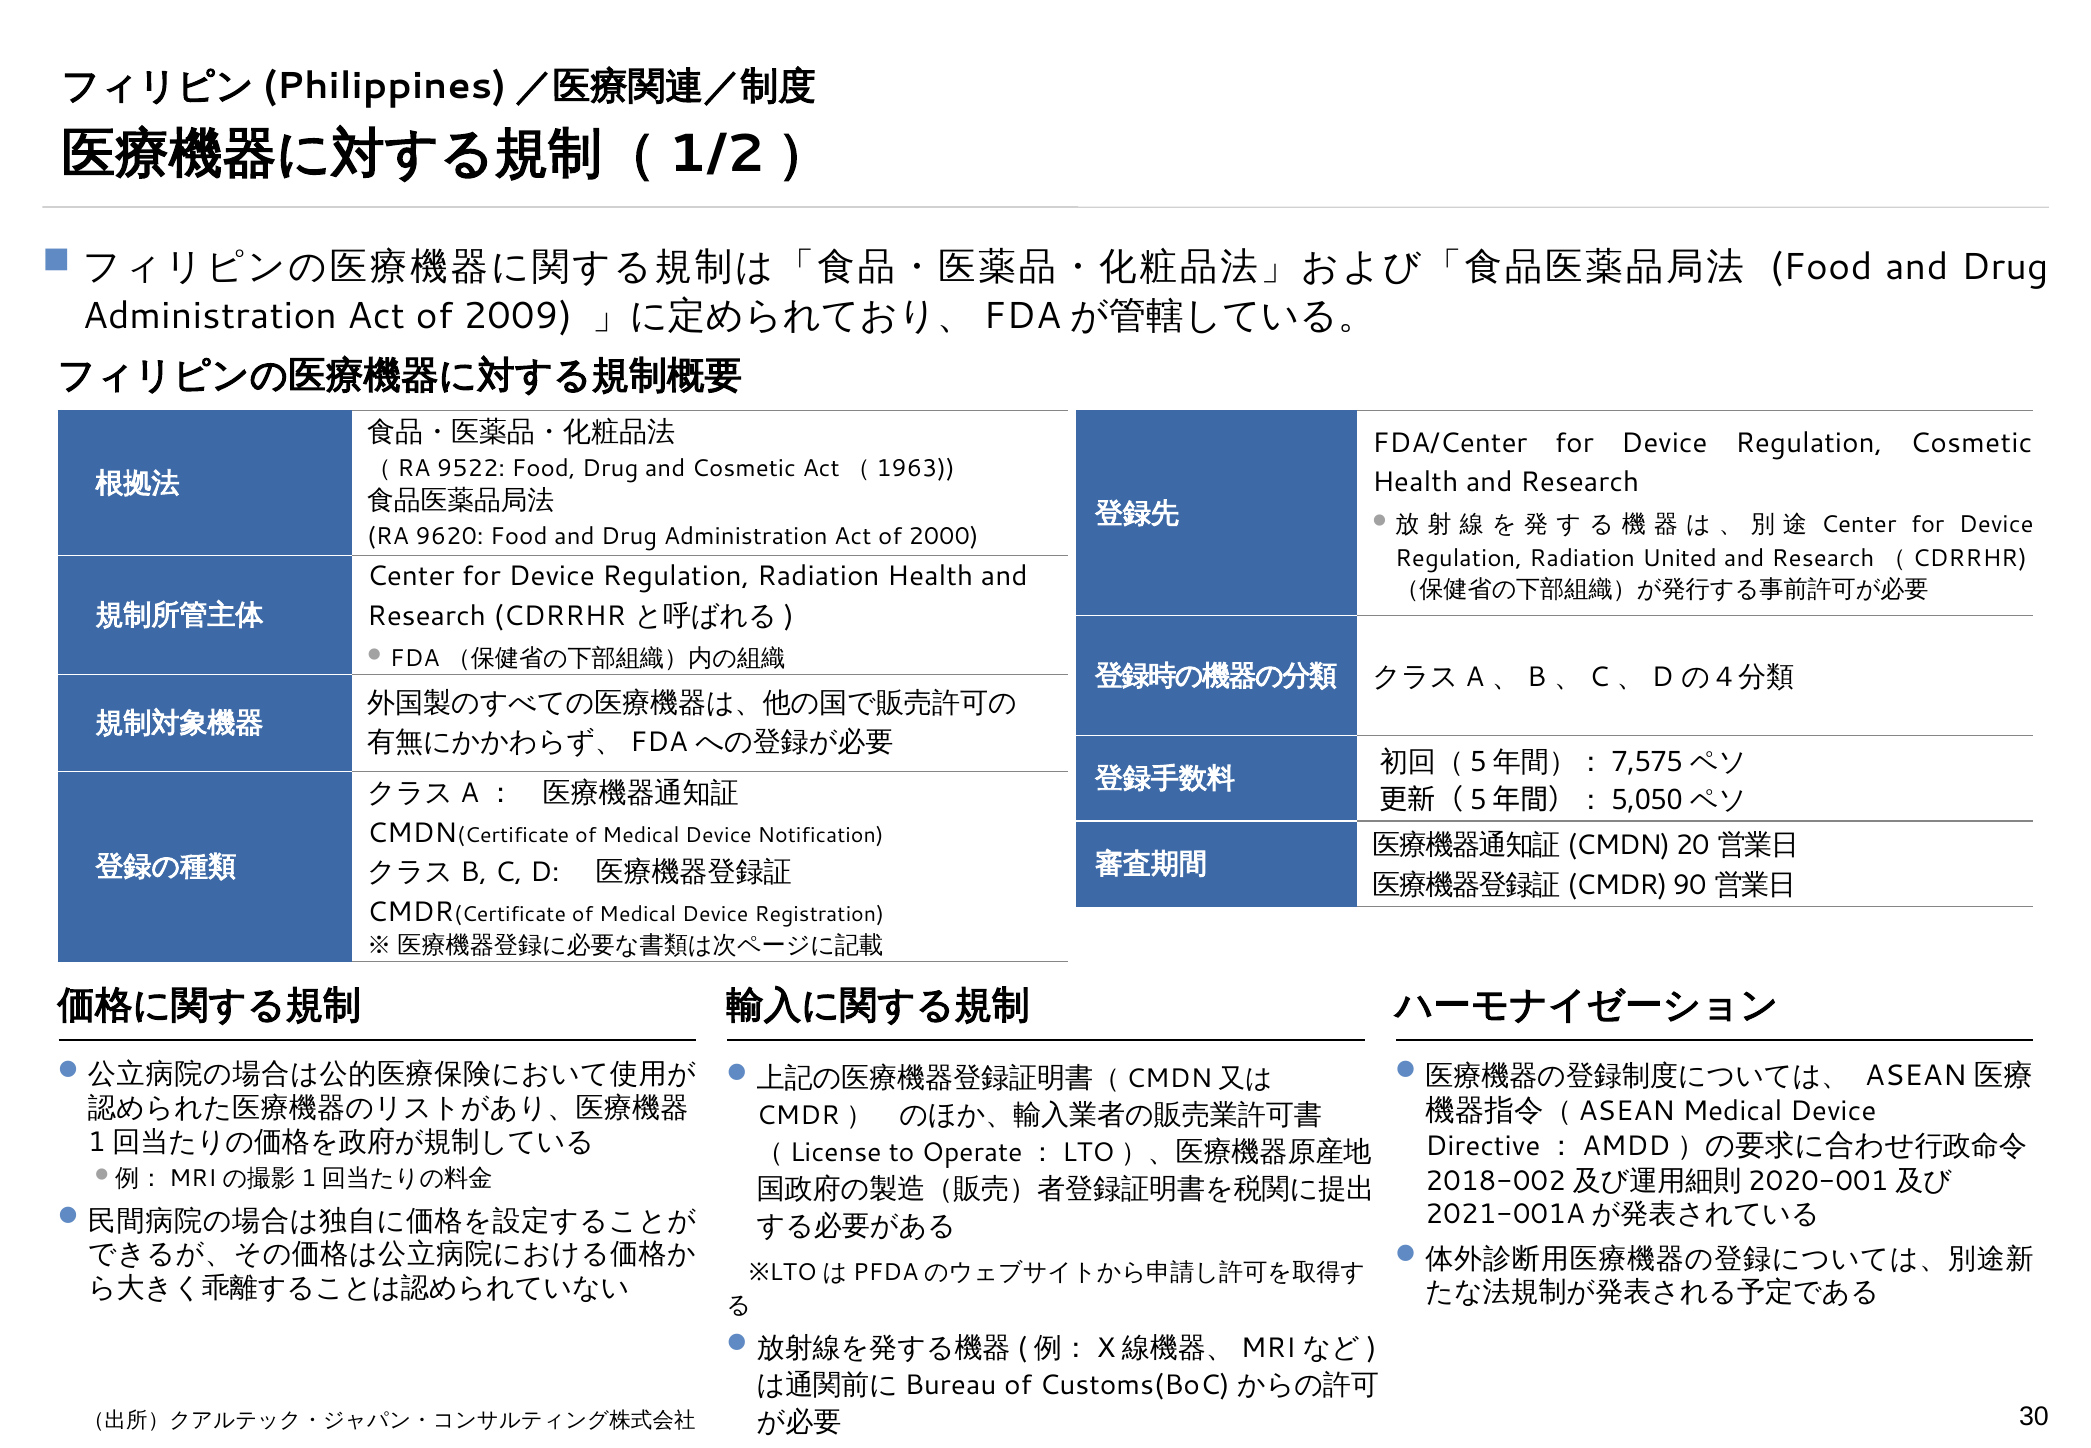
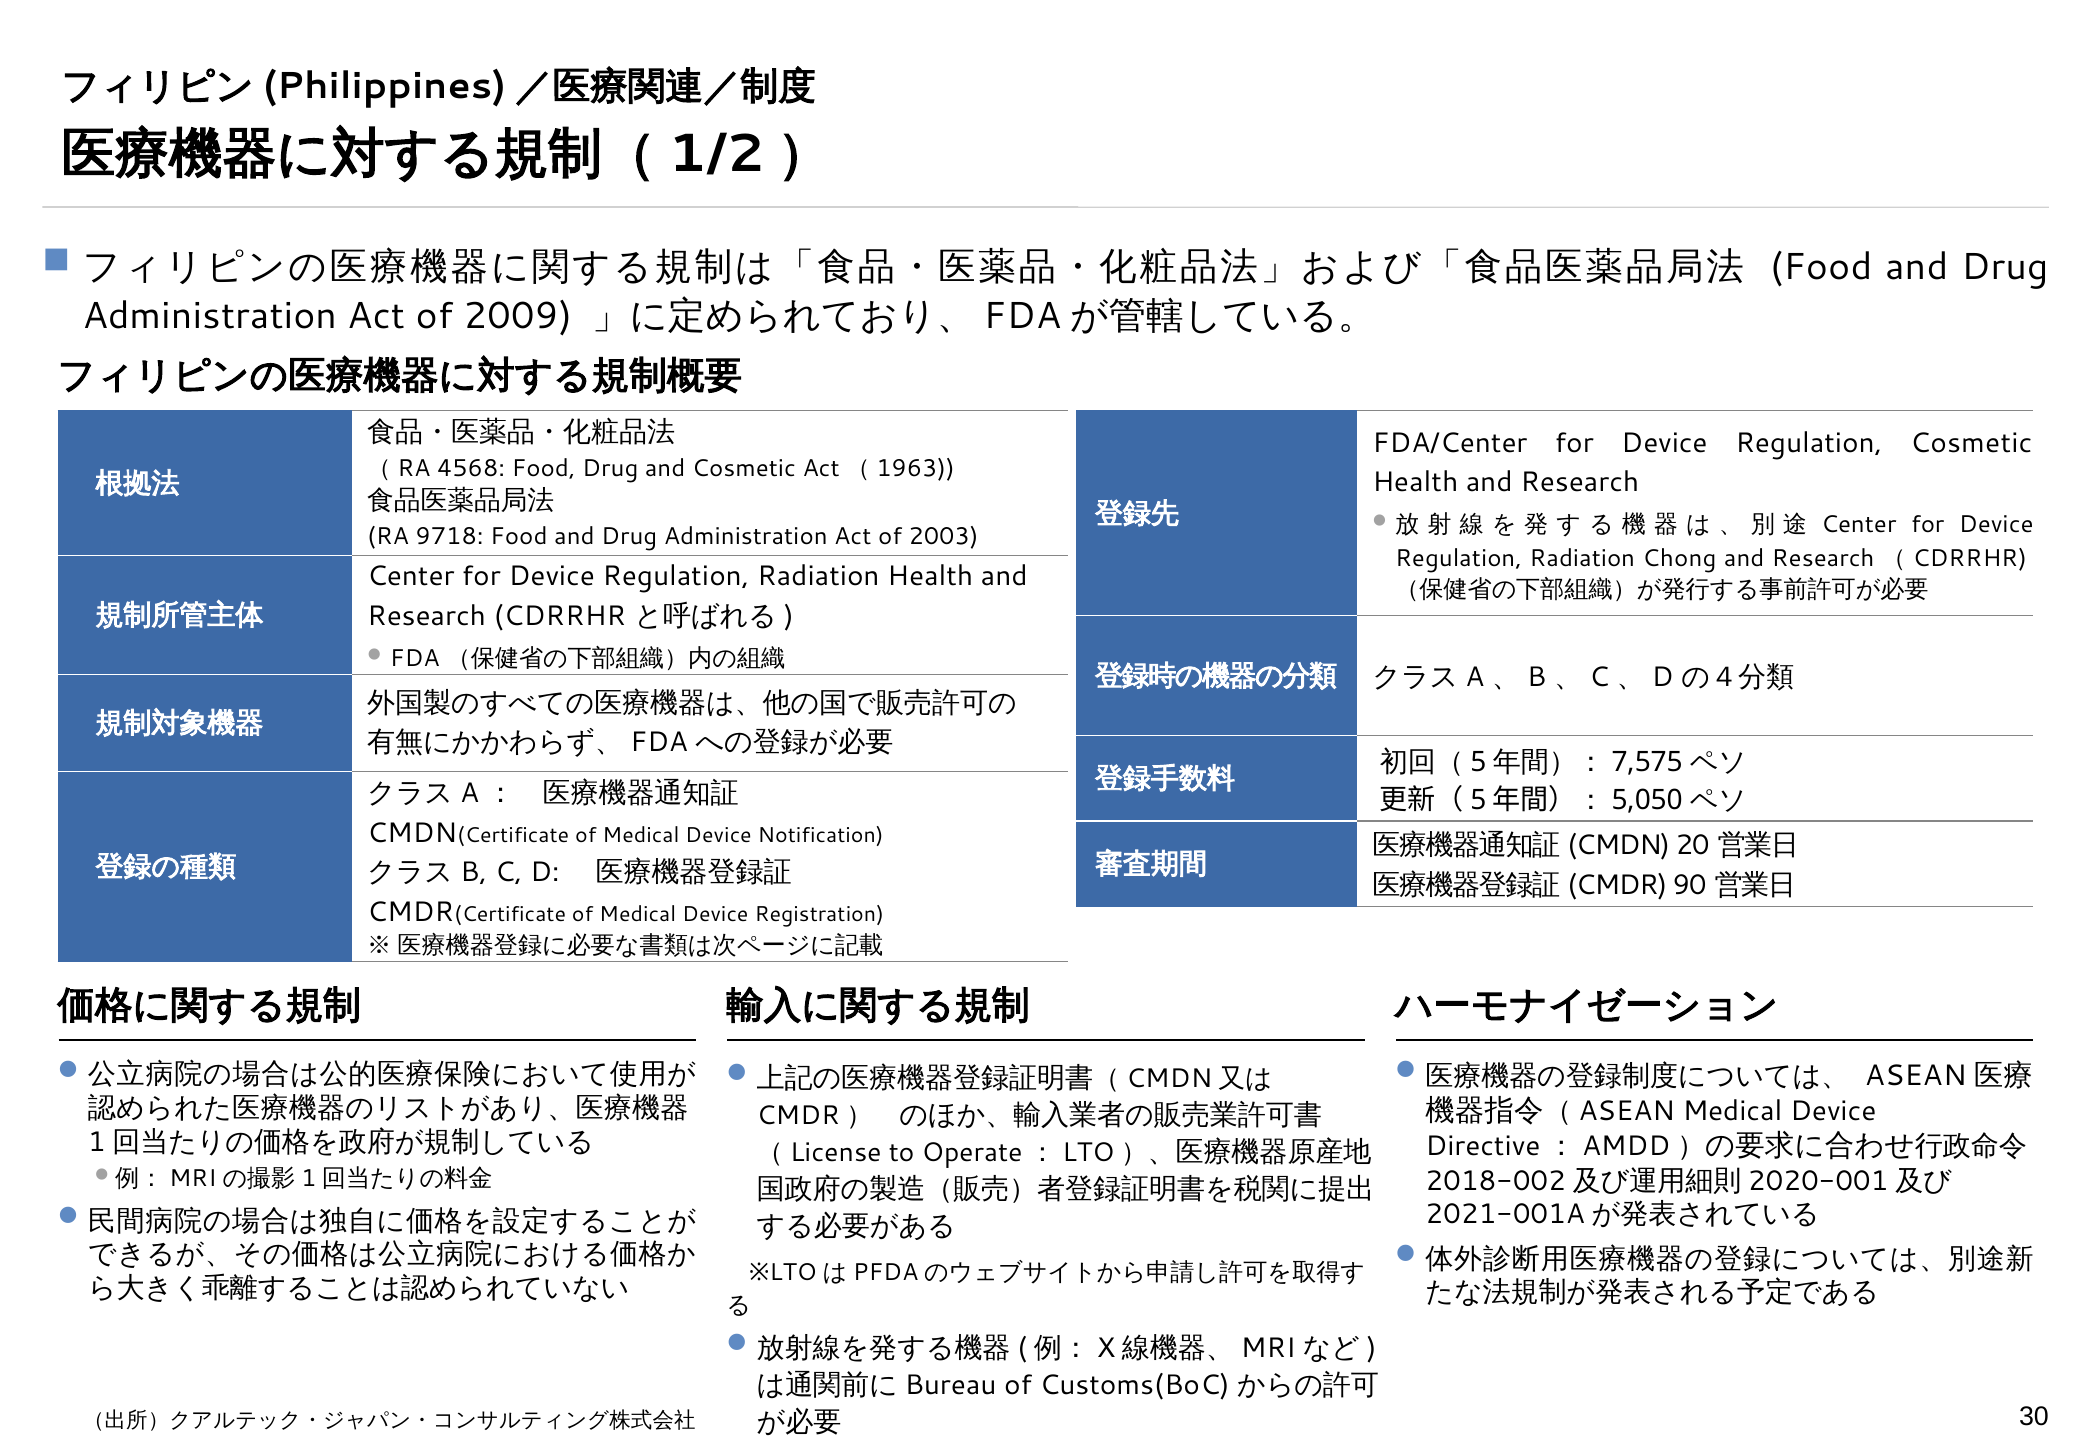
9522: 9522 -> 4568 (471, 468)
9620: 9620 -> 9718 (450, 536)
2000: 2000 -> 2003 (944, 536)
United: United -> Chong (1680, 559)
